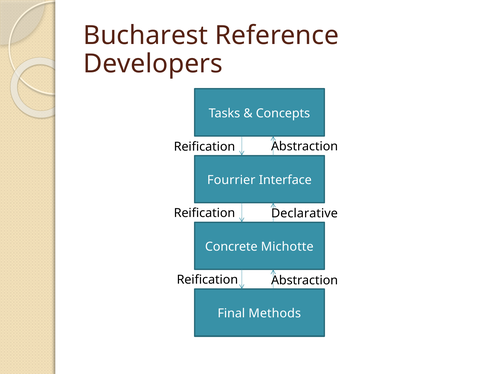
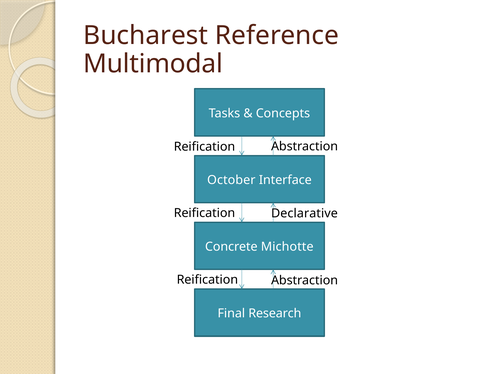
Developers: Developers -> Multimodal (153, 64)
Fourrier: Fourrier -> October (231, 180)
Methods: Methods -> Research (275, 314)
